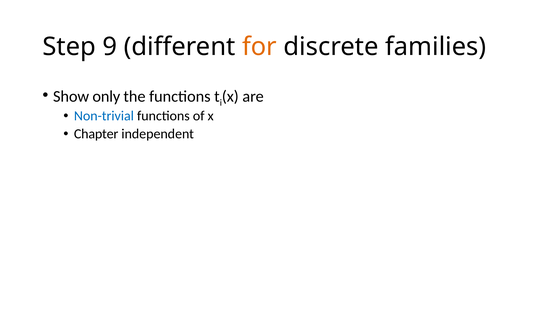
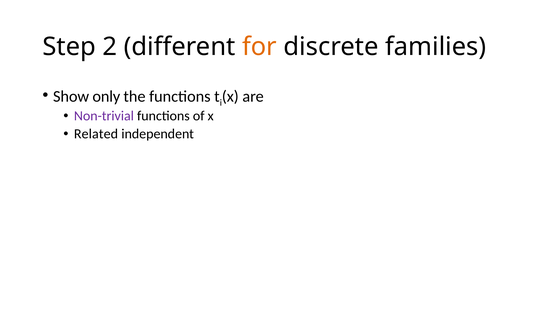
9: 9 -> 2 (110, 47)
Non-trivial colour: blue -> purple (104, 116)
Chapter: Chapter -> Related (96, 134)
